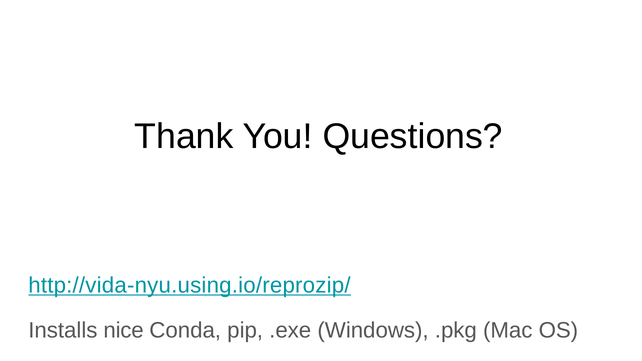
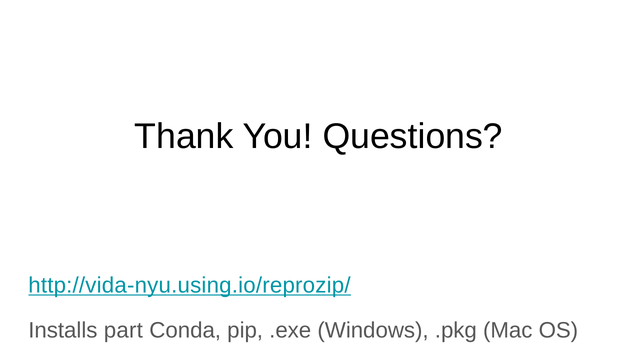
nice: nice -> part (123, 330)
